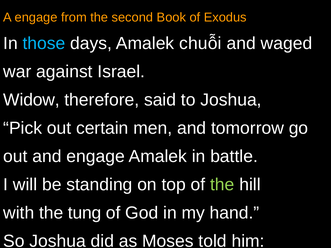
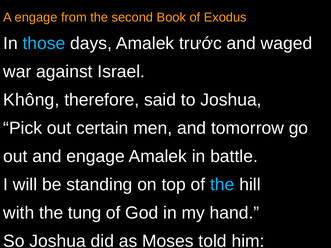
chuỗi: chuỗi -> trước (200, 43)
Widow: Widow -> Không (31, 100)
the colour: light green -> light blue (222, 185)
